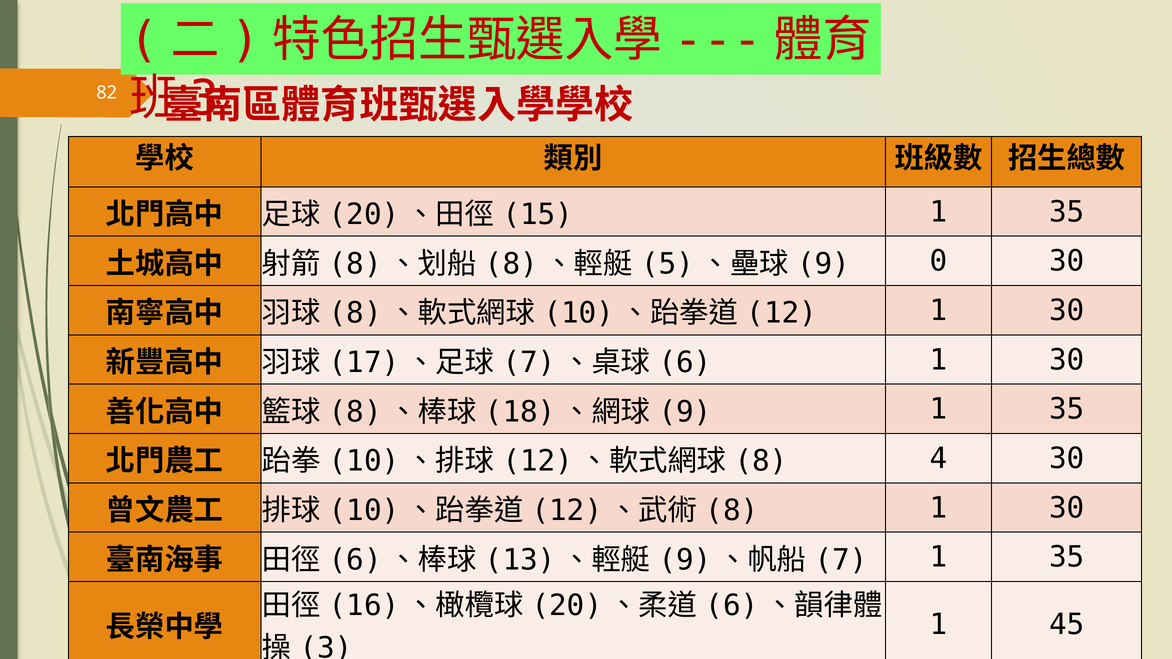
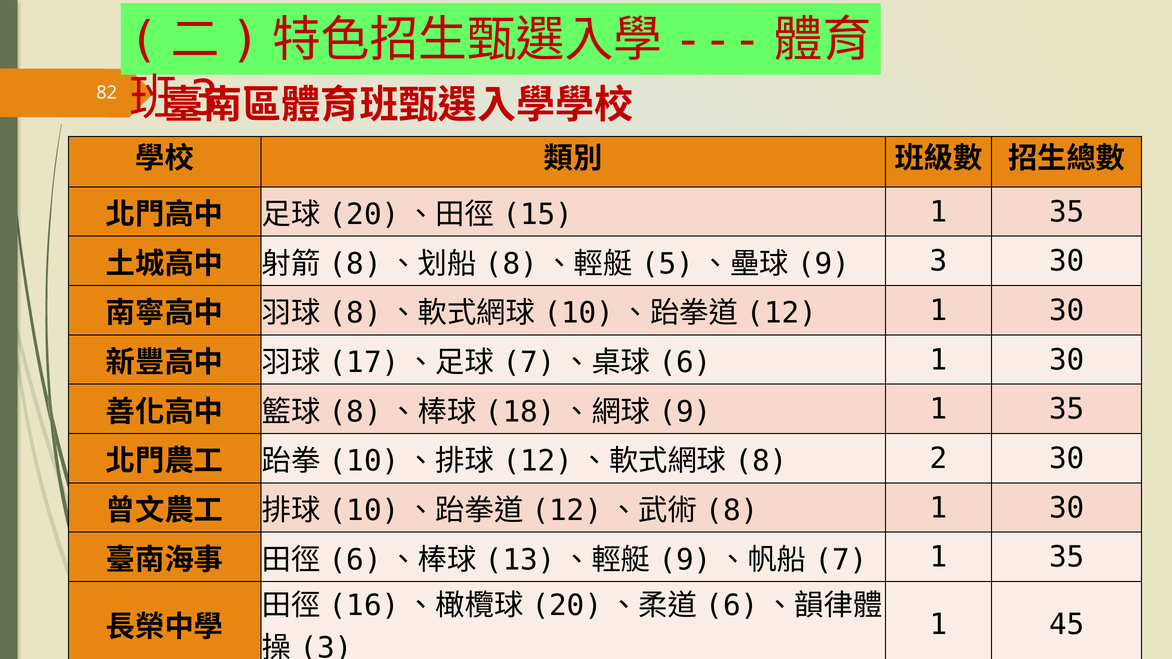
0: 0 -> 3 (939, 261)
4: 4 -> 2 (939, 459)
